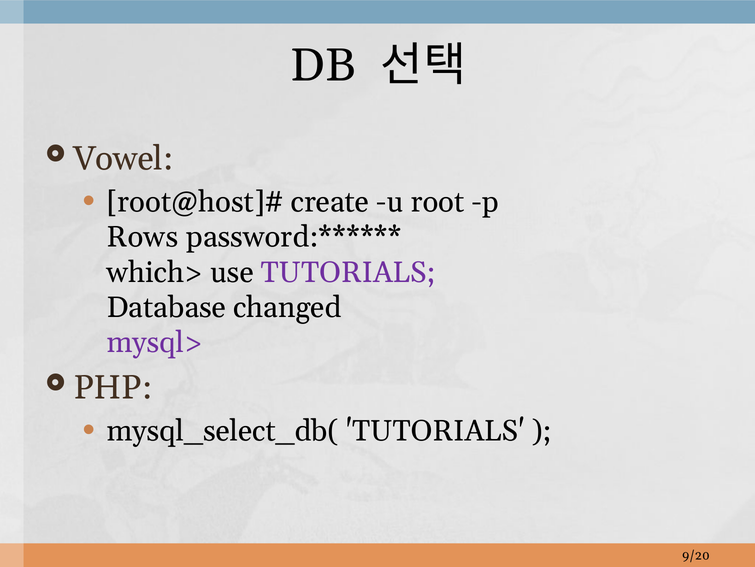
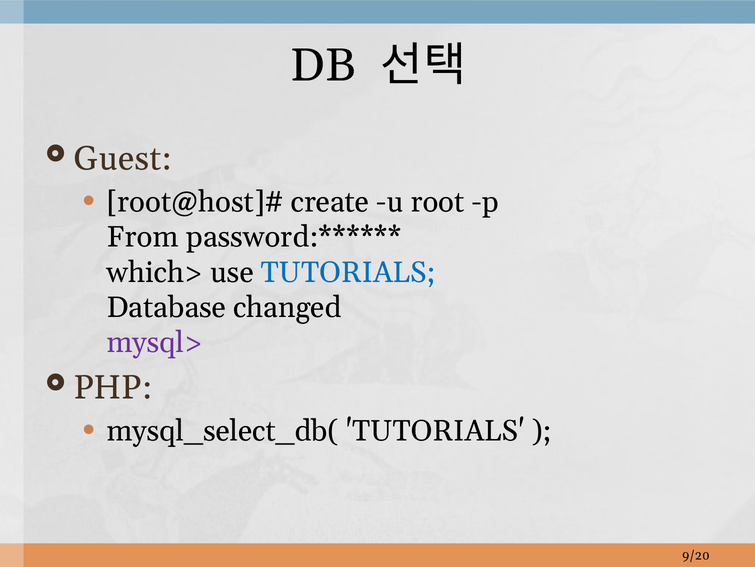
Vowel: Vowel -> Guest (123, 158)
Rows: Rows -> From (143, 237)
TUTORIALS colour: purple -> blue (348, 272)
